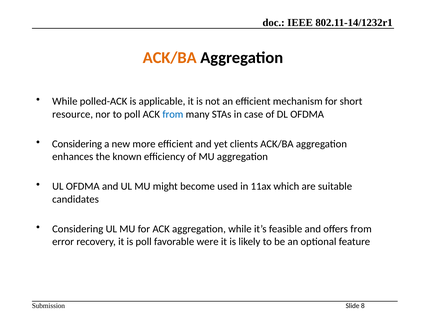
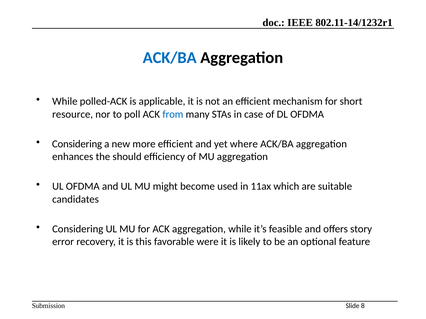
ACK/BA colour: orange -> blue (170, 58)
clients: clients -> where (244, 144)
known: known -> should (127, 157)
offers from: from -> story (361, 229)
is poll: poll -> this (144, 242)
